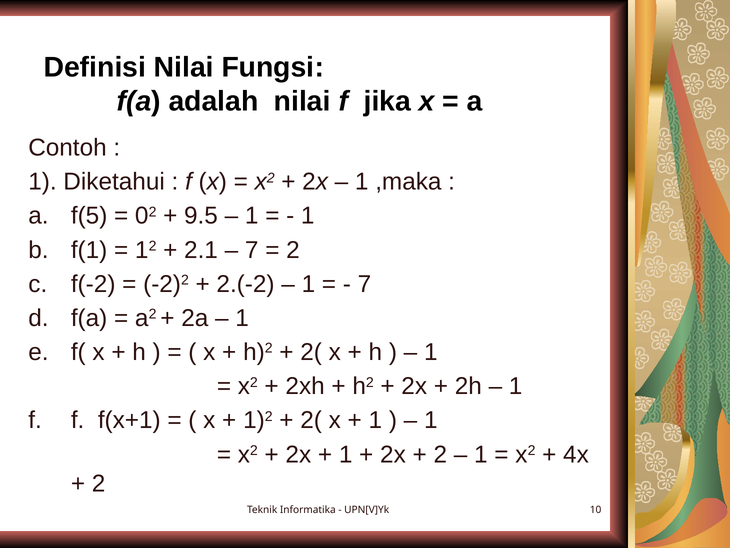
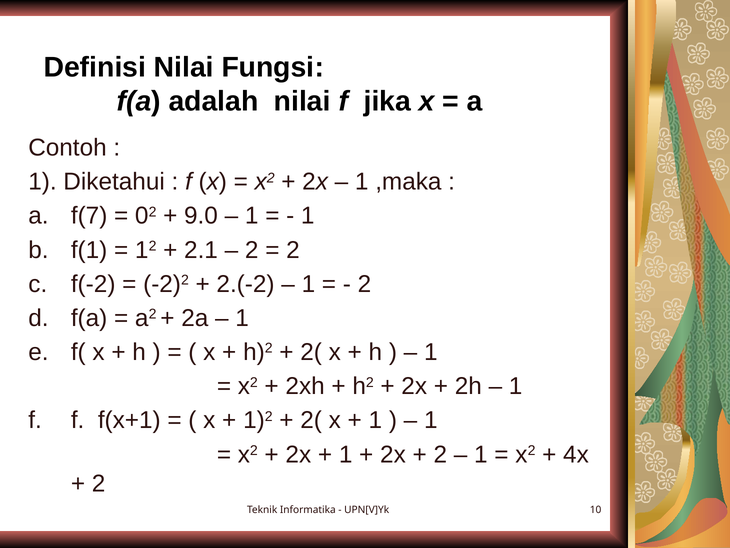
f(5: f(5 -> f(7 (89, 216)
9.5: 9.5 -> 9.0 (201, 216)
7: 7 -> 2 (252, 250)
7: 7 -> 2 (364, 284)
